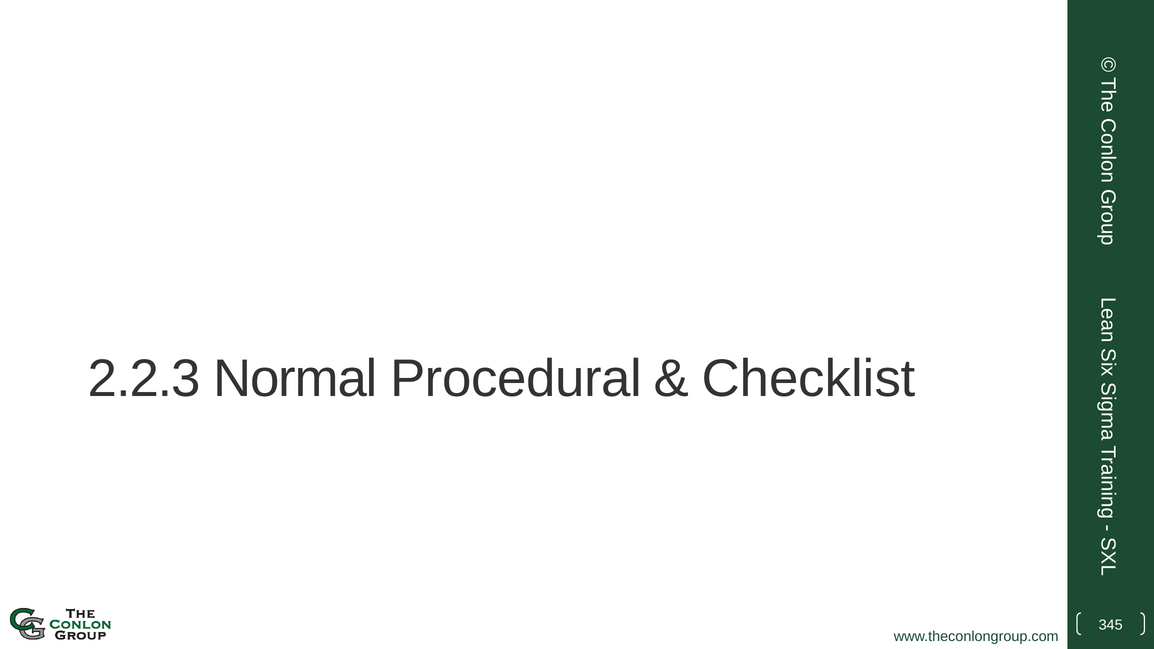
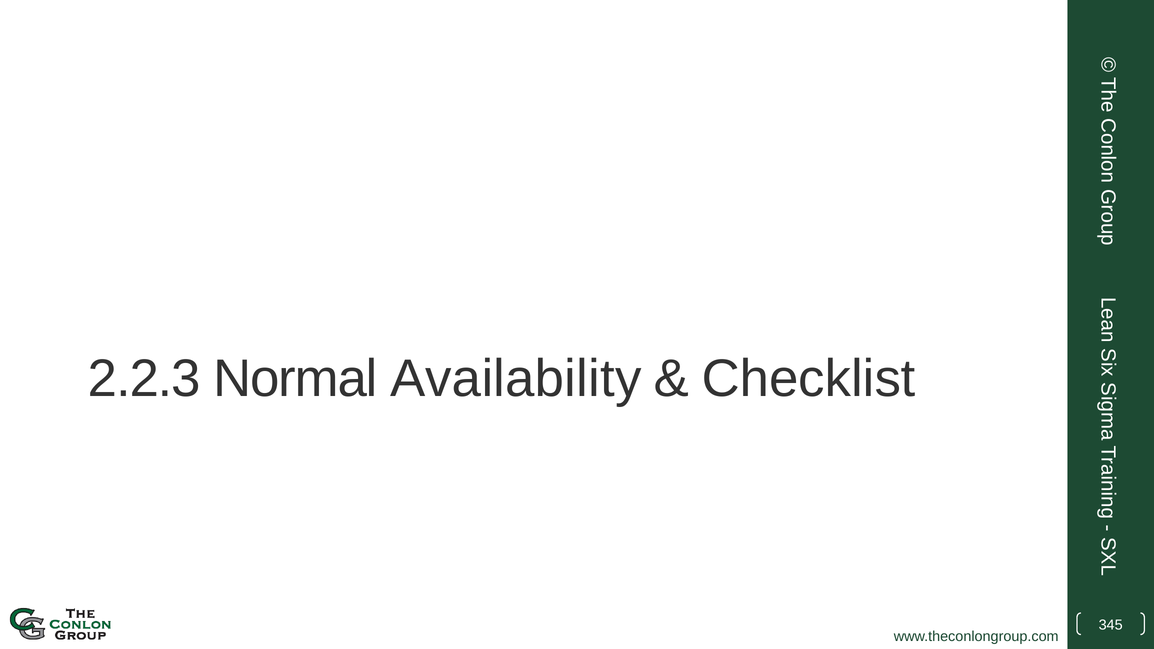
Procedural: Procedural -> Availability (516, 379)
